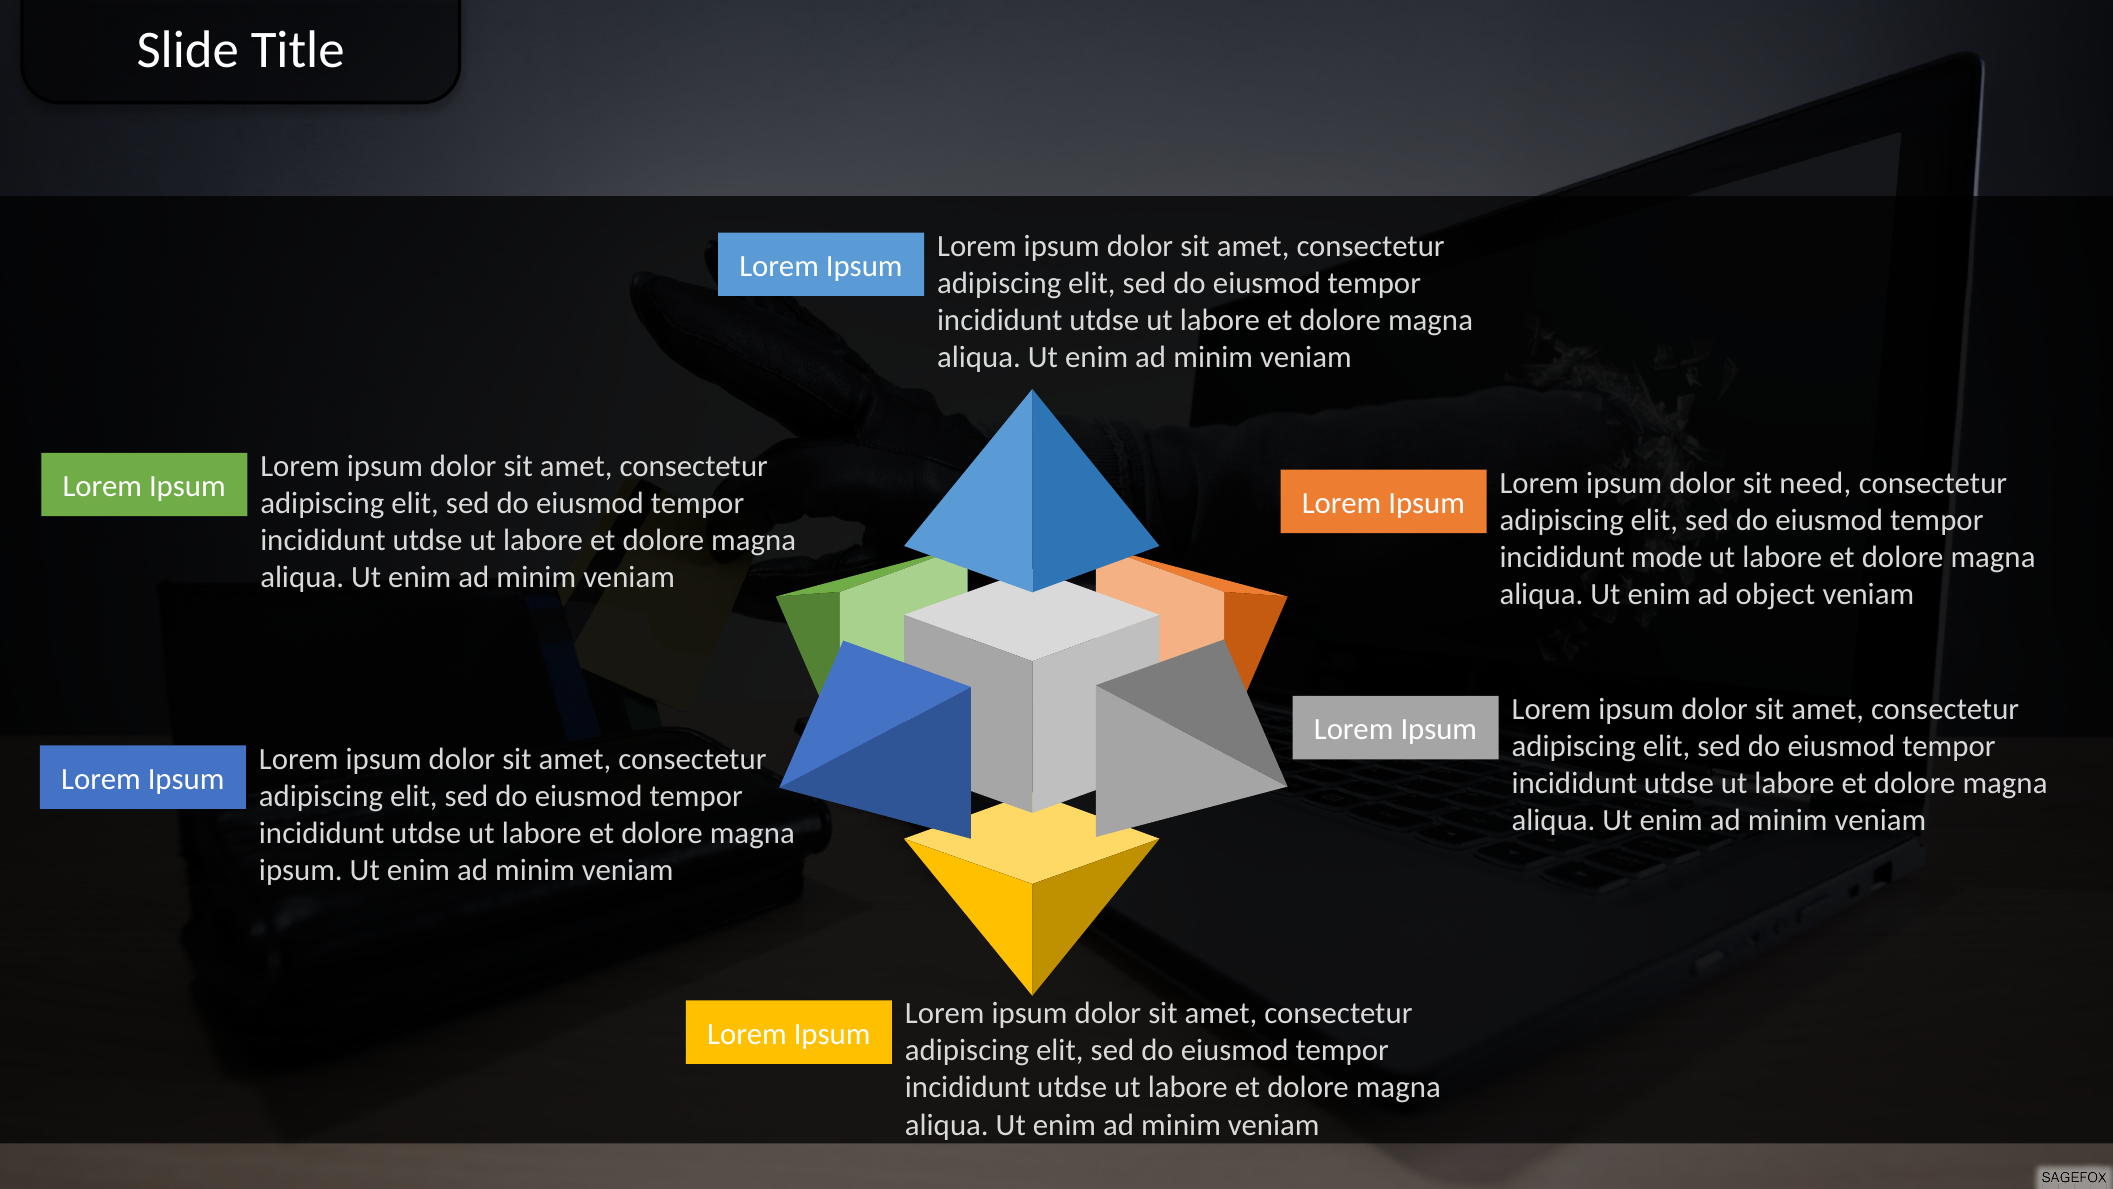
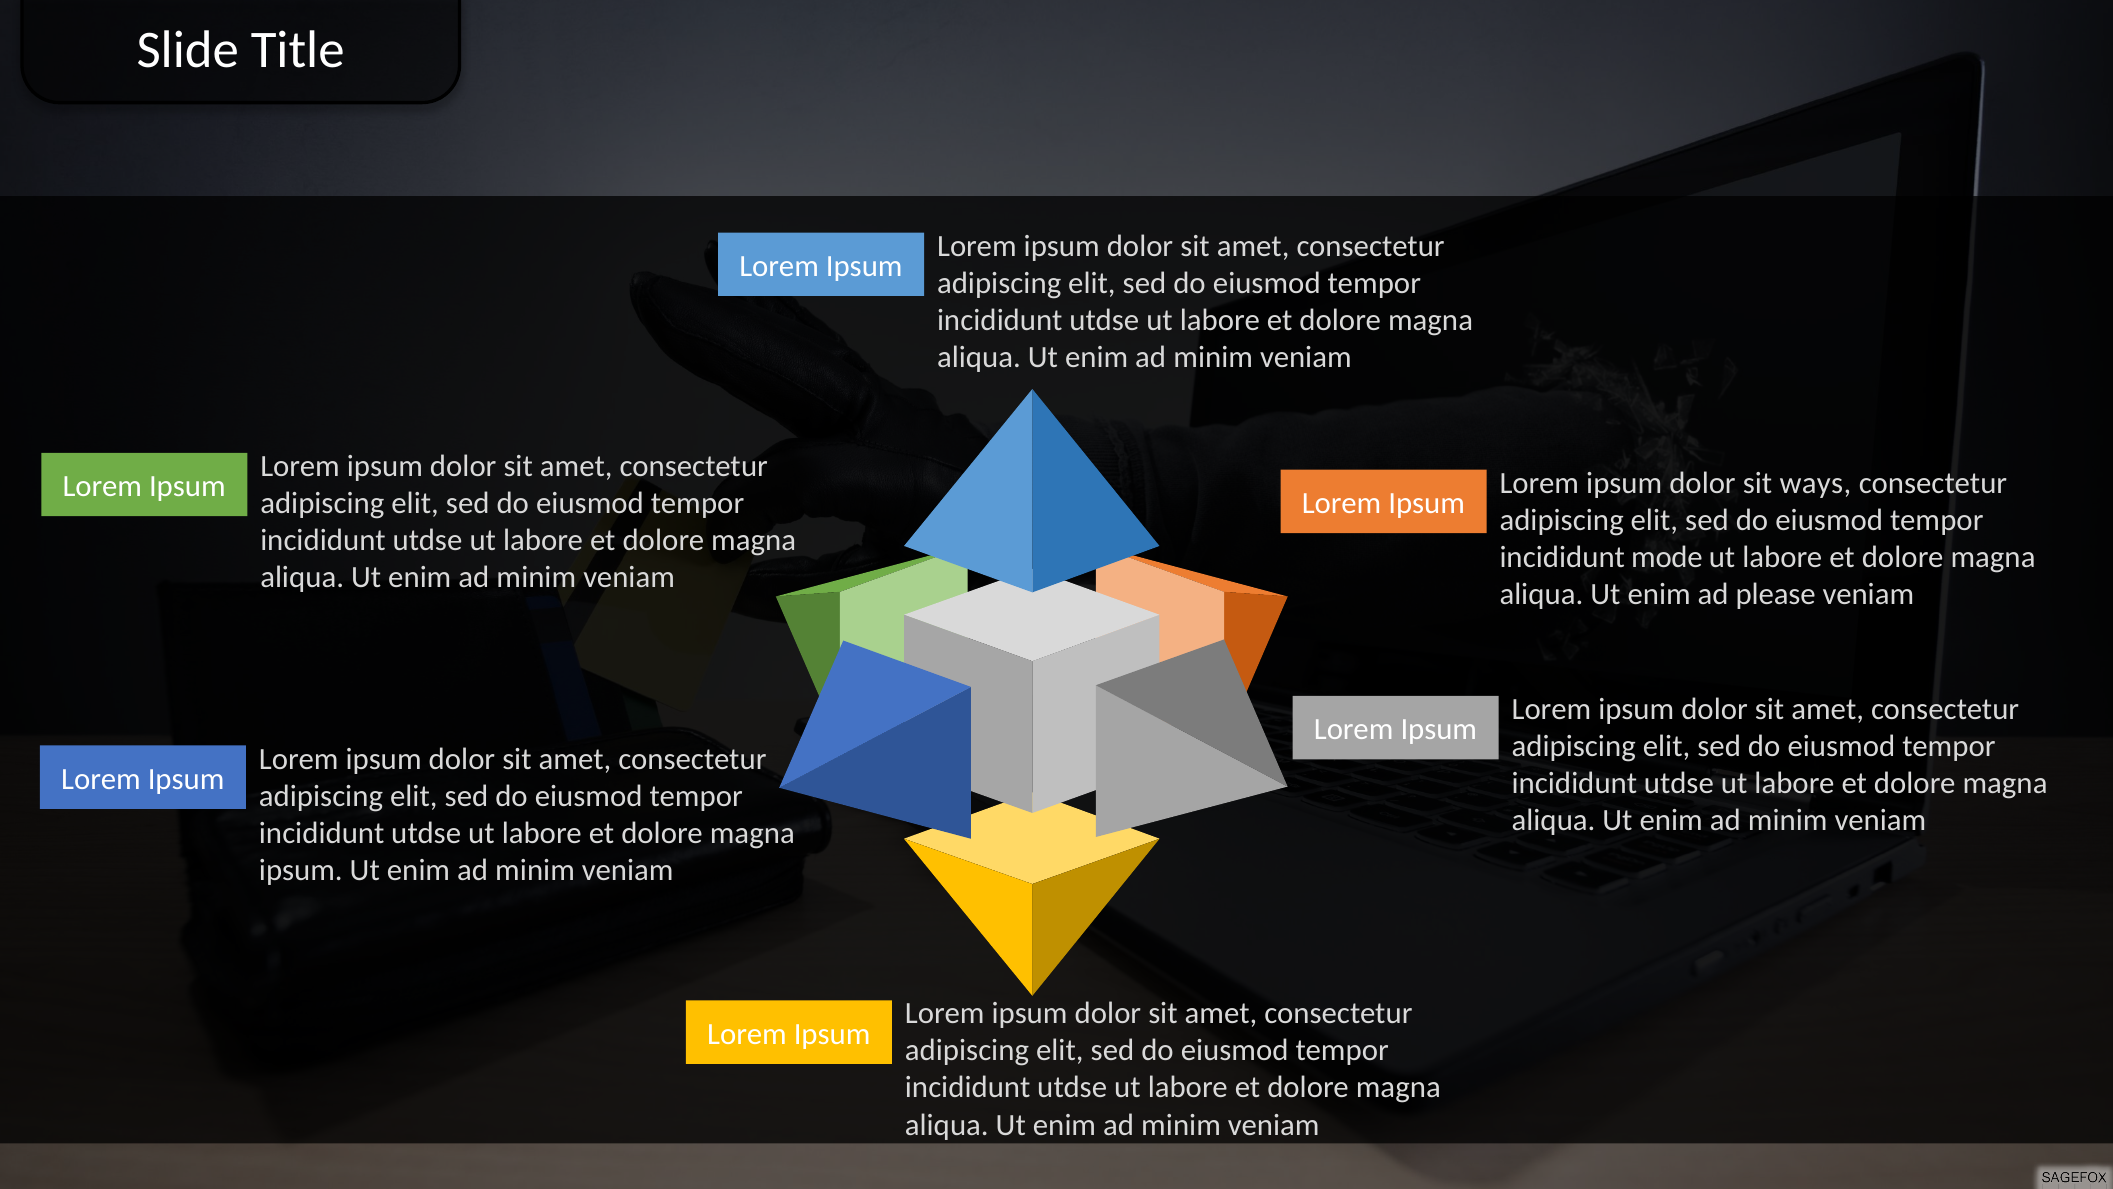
need: need -> ways (1815, 483)
object: object -> please (1776, 594)
